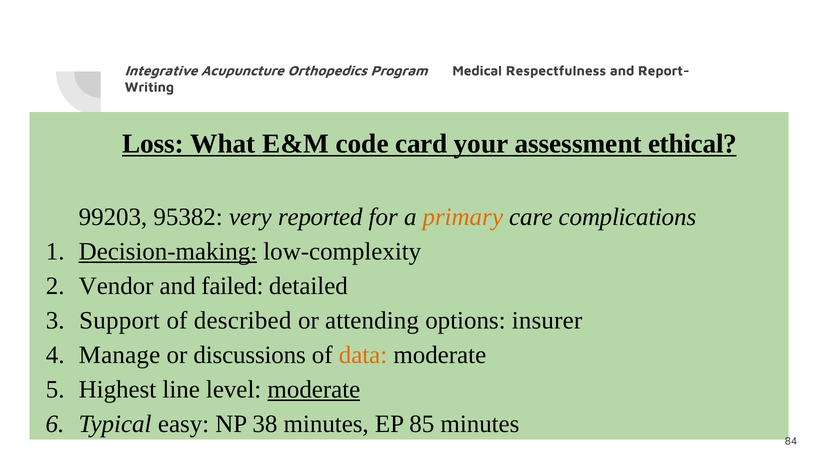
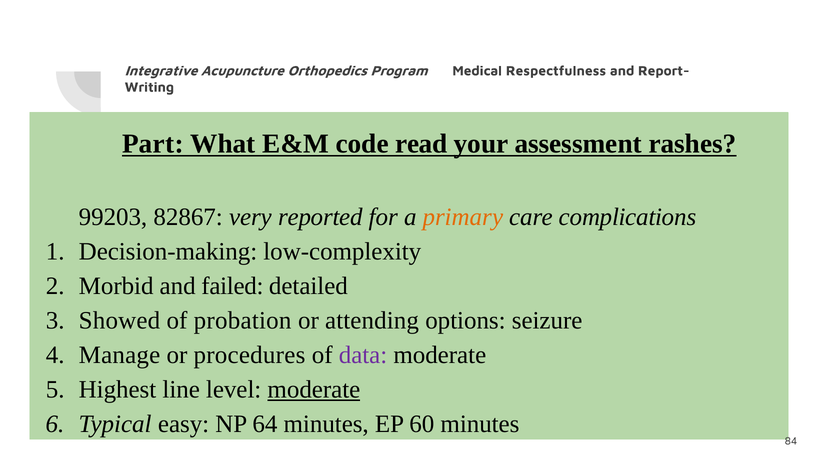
Loss: Loss -> Part (153, 144)
card: card -> read (421, 144)
ethical: ethical -> rashes (692, 144)
95382: 95382 -> 82867 (188, 217)
Decision-making underline: present -> none (168, 252)
Vendor: Vendor -> Morbid (116, 286)
Support: Support -> Showed (119, 321)
described: described -> probation (243, 321)
insurer: insurer -> seizure (547, 321)
discussions: discussions -> procedures (249, 355)
data colour: orange -> purple (363, 355)
38: 38 -> 64 (265, 424)
85: 85 -> 60 (422, 424)
